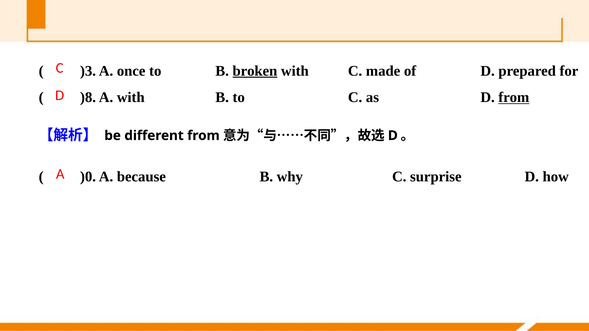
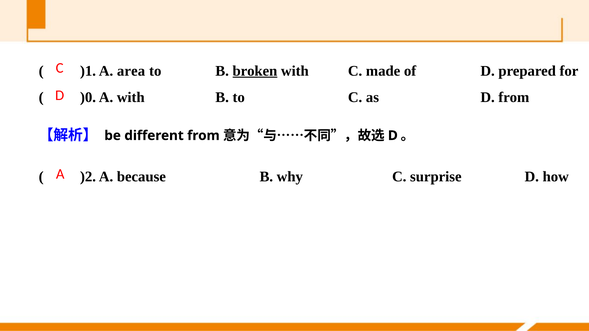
)3: )3 -> )1 (88, 71)
once: once -> area (131, 71)
)8: )8 -> )0 (88, 97)
from underline: present -> none (514, 97)
)0: )0 -> )2 (88, 177)
